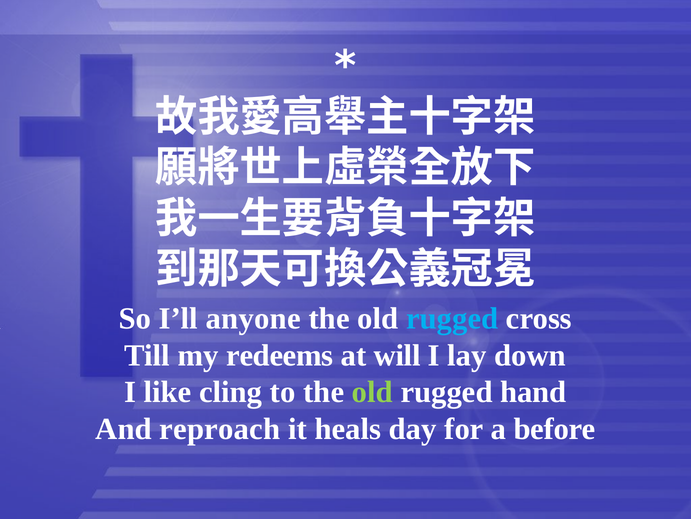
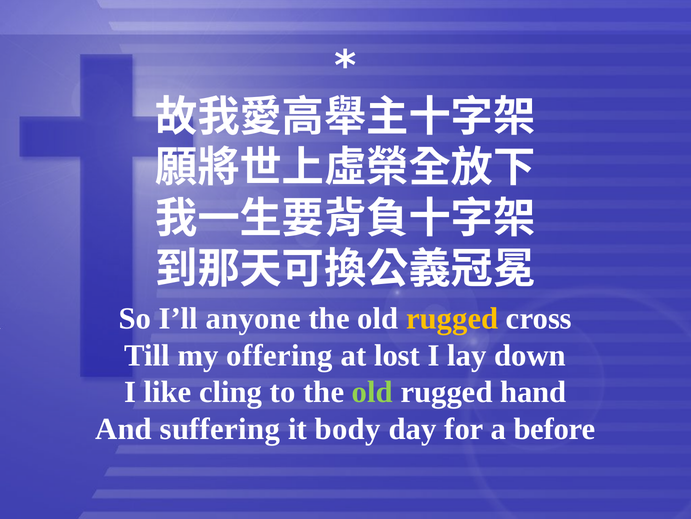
rugged colour: light blue -> yellow (452, 318)
redeems: redeems -> offering (280, 355)
will: will -> lost (397, 355)
reproach: reproach -> suffering (220, 429)
heals: heals -> body (348, 429)
